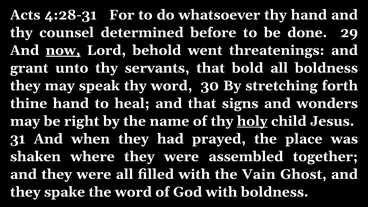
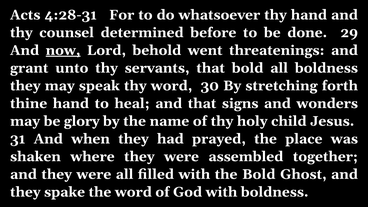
right: right -> glory (82, 121)
holy underline: present -> none (252, 121)
the Vain: Vain -> Bold (259, 174)
